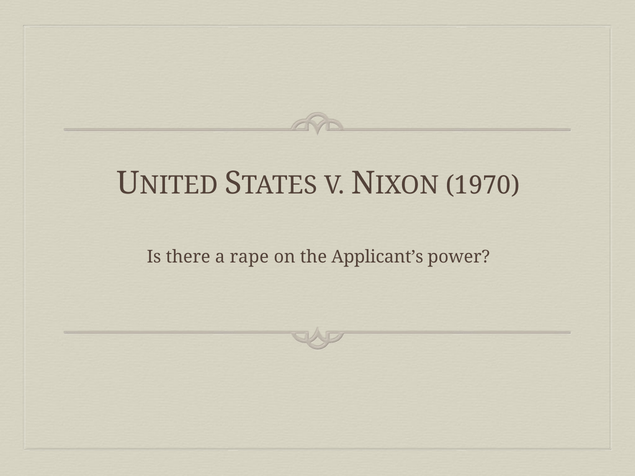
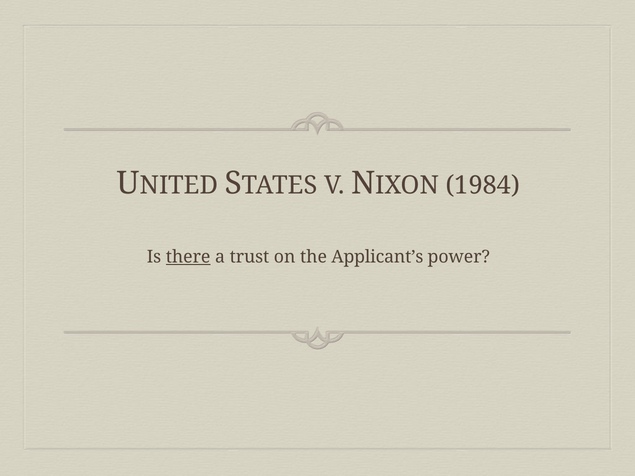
1970: 1970 -> 1984 (483, 185)
there underline: none -> present (188, 257)
rape: rape -> trust (249, 257)
